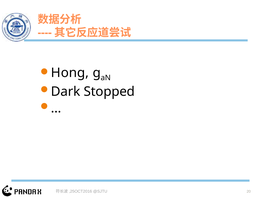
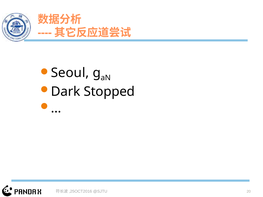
Hong: Hong -> Seoul (70, 73)
